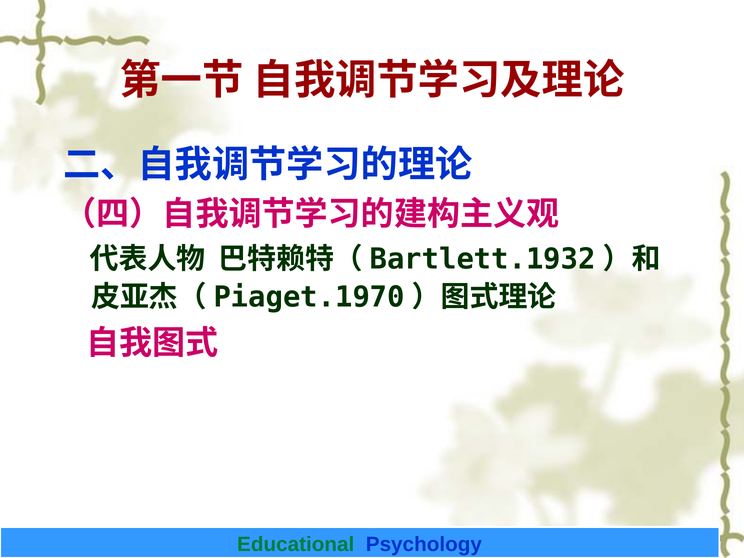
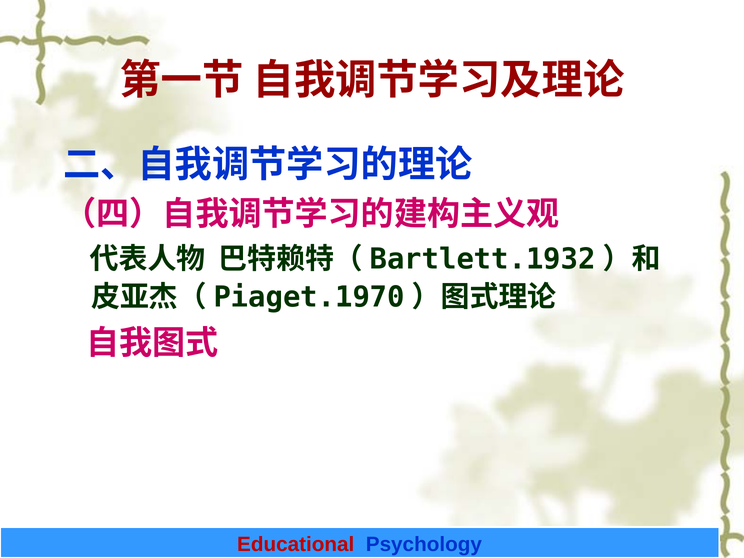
Educational colour: green -> red (296, 544)
